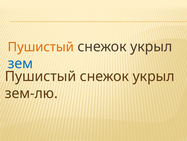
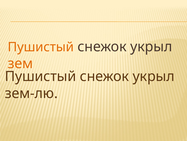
зем colour: blue -> orange (20, 63)
